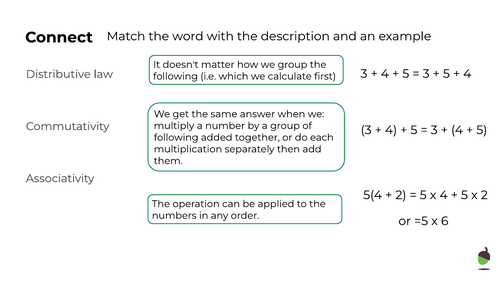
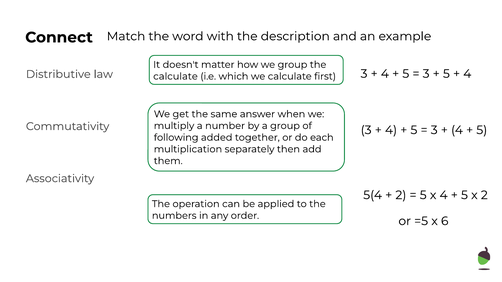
following: following -> calculate (175, 76)
